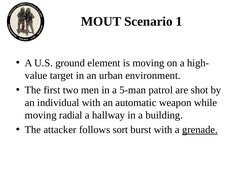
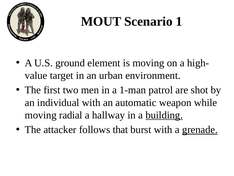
5-man: 5-man -> 1-man (133, 90)
building underline: none -> present (164, 115)
sort: sort -> that (120, 129)
